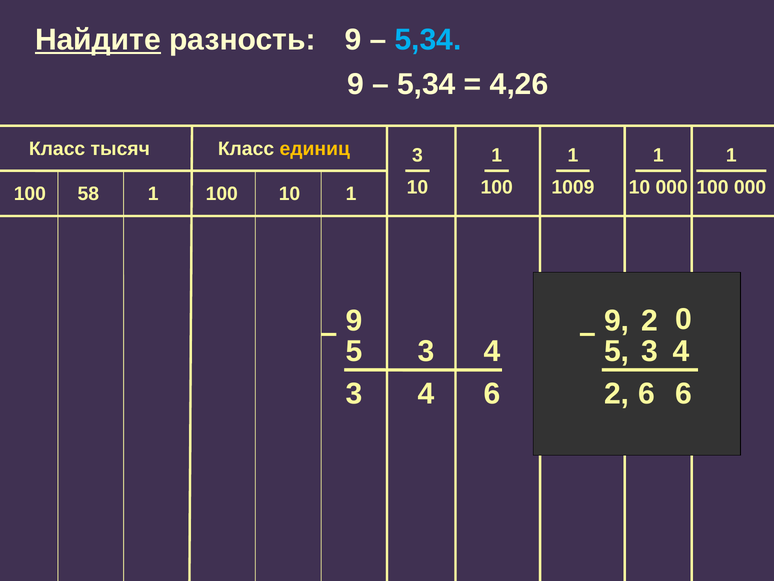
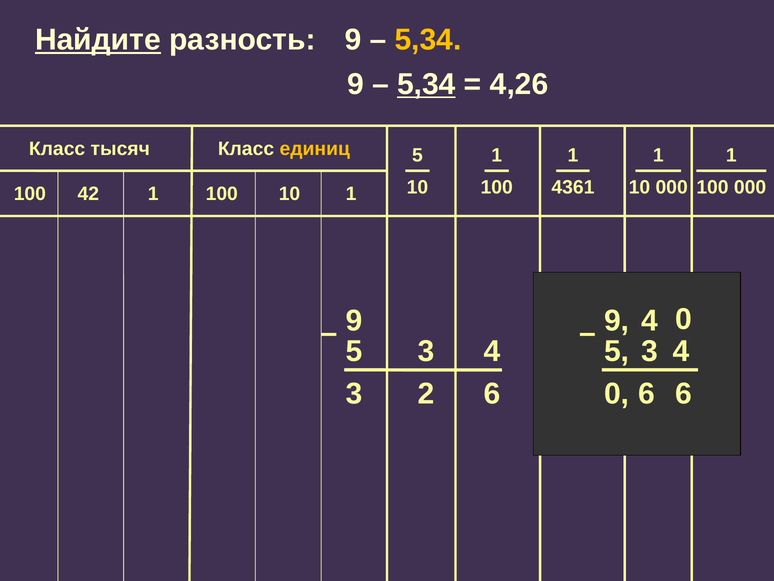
5,34 colour: light blue -> yellow (428, 40)
5,34 underline: none -> present (426, 84)
тысяч 3: 3 -> 5 (417, 155)
1009: 1009 -> 4361 (573, 187)
58: 58 -> 42 (88, 194)
9 2: 2 -> 4 (650, 320)
4: 4 -> 2 (426, 393)
2: 2 -> 0 (617, 393)
